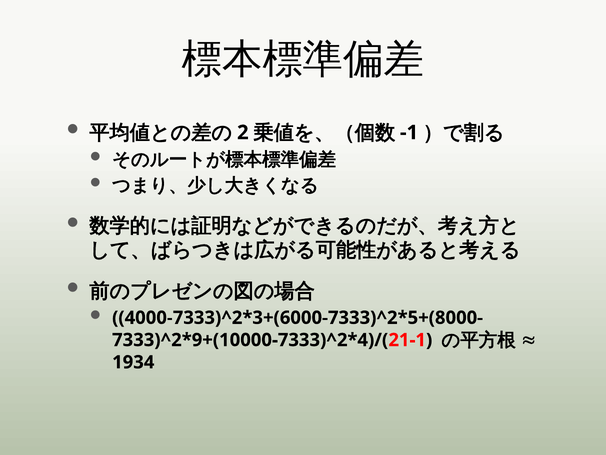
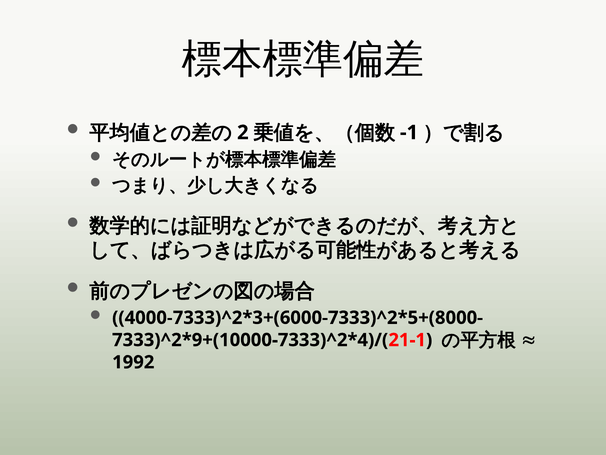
1934: 1934 -> 1992 (133, 362)
